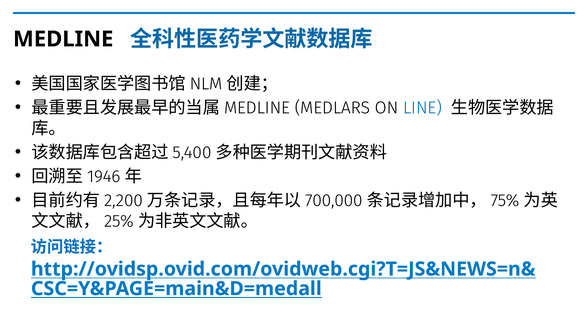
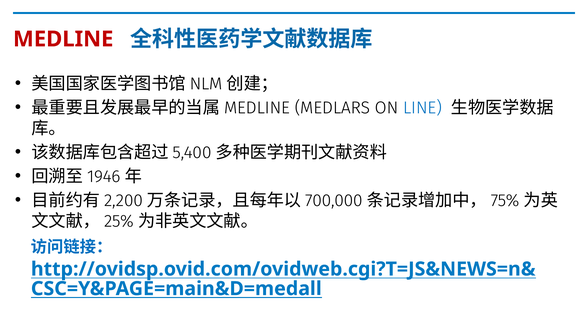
MEDLINE colour: black -> red (63, 39)
